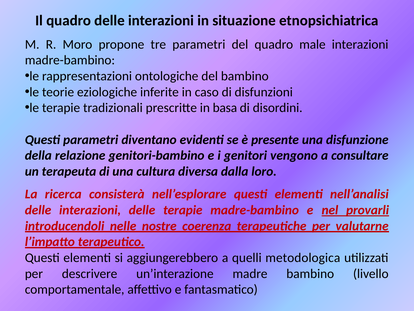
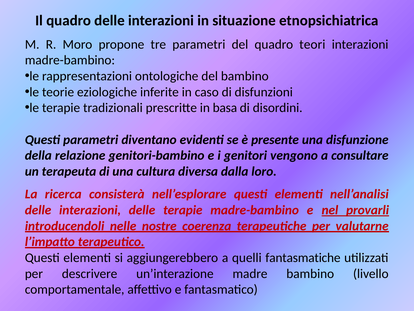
male: male -> teori (312, 44)
metodologica: metodologica -> fantasmatiche (303, 257)
